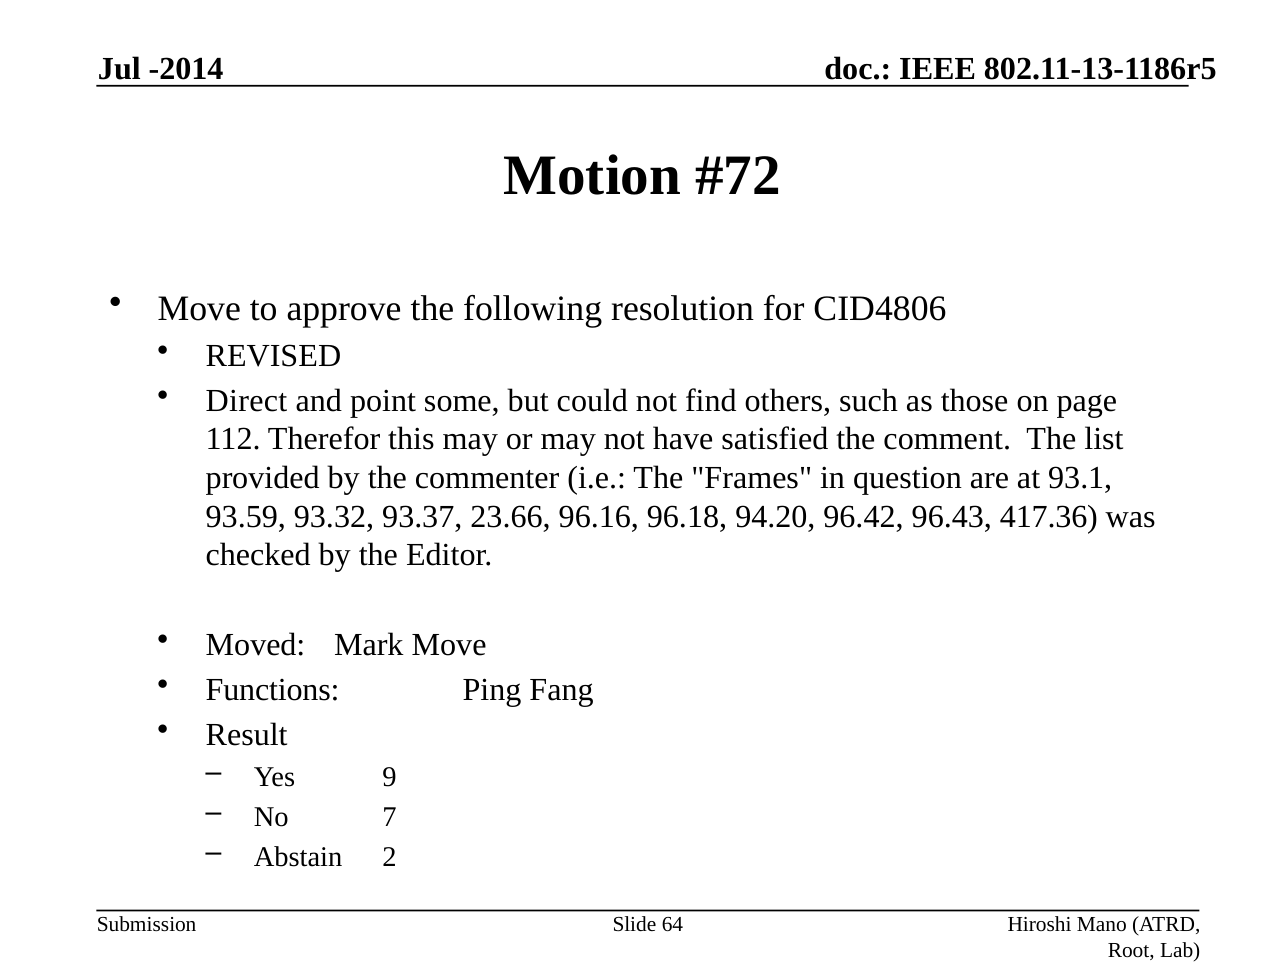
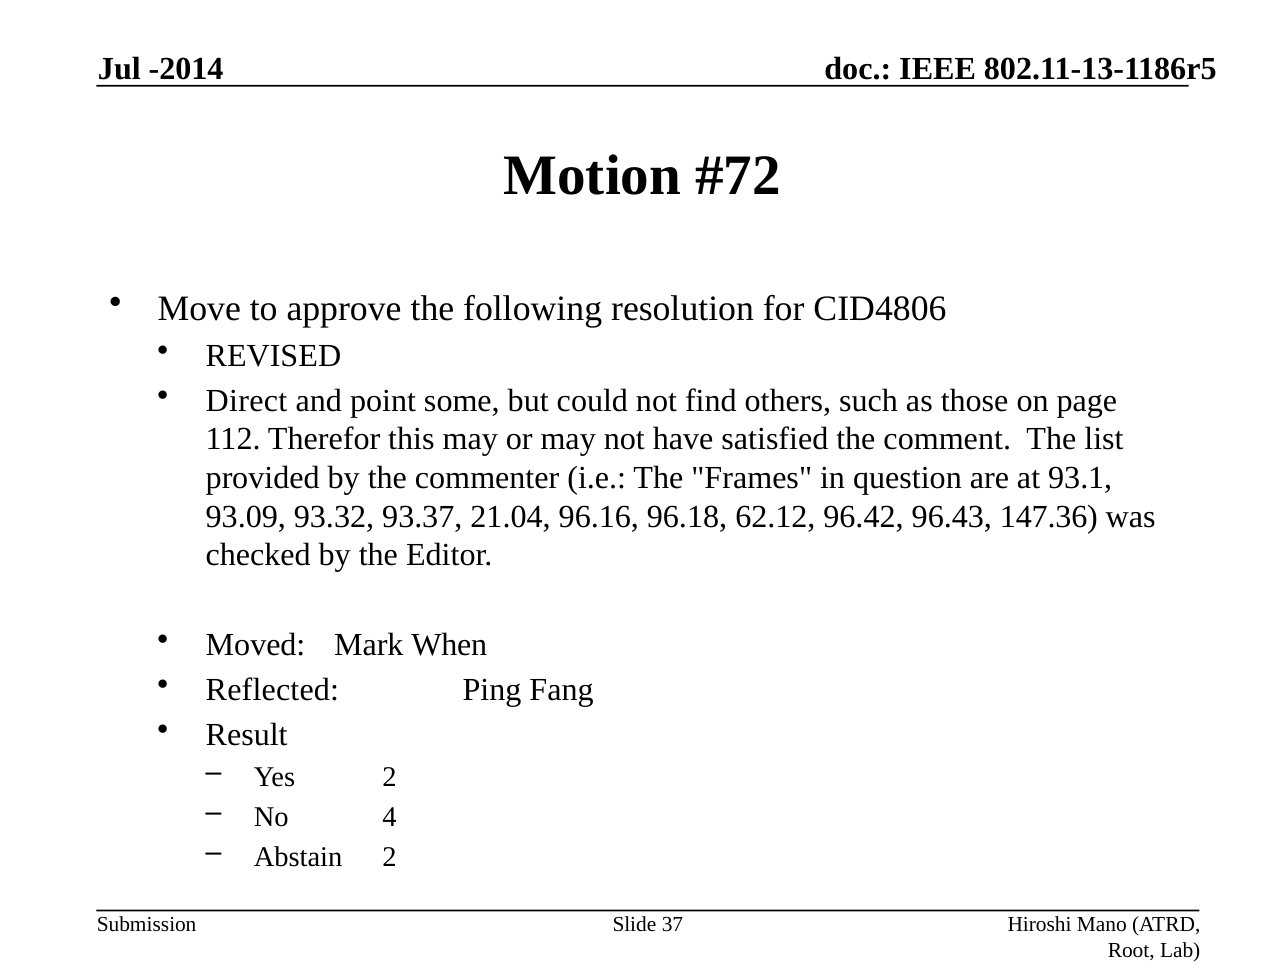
93.59: 93.59 -> 93.09 (246, 516)
23.66: 23.66 -> 21.04 (511, 516)
94.20: 94.20 -> 62.12 (775, 516)
417.36: 417.36 -> 147.36 (1049, 516)
Mark Move: Move -> When (449, 645)
Functions: Functions -> Reflected (272, 690)
Yes 9: 9 -> 2 (390, 777)
7: 7 -> 4 (390, 817)
64: 64 -> 37 (672, 924)
